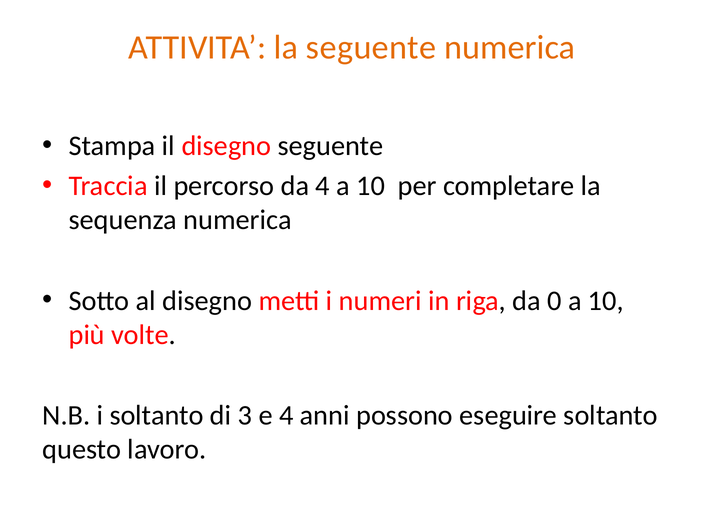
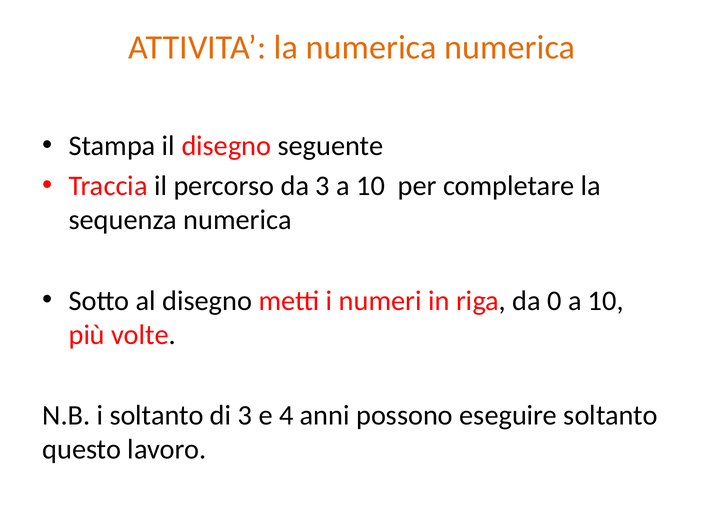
la seguente: seguente -> numerica (371, 48)
da 4: 4 -> 3 (323, 186)
